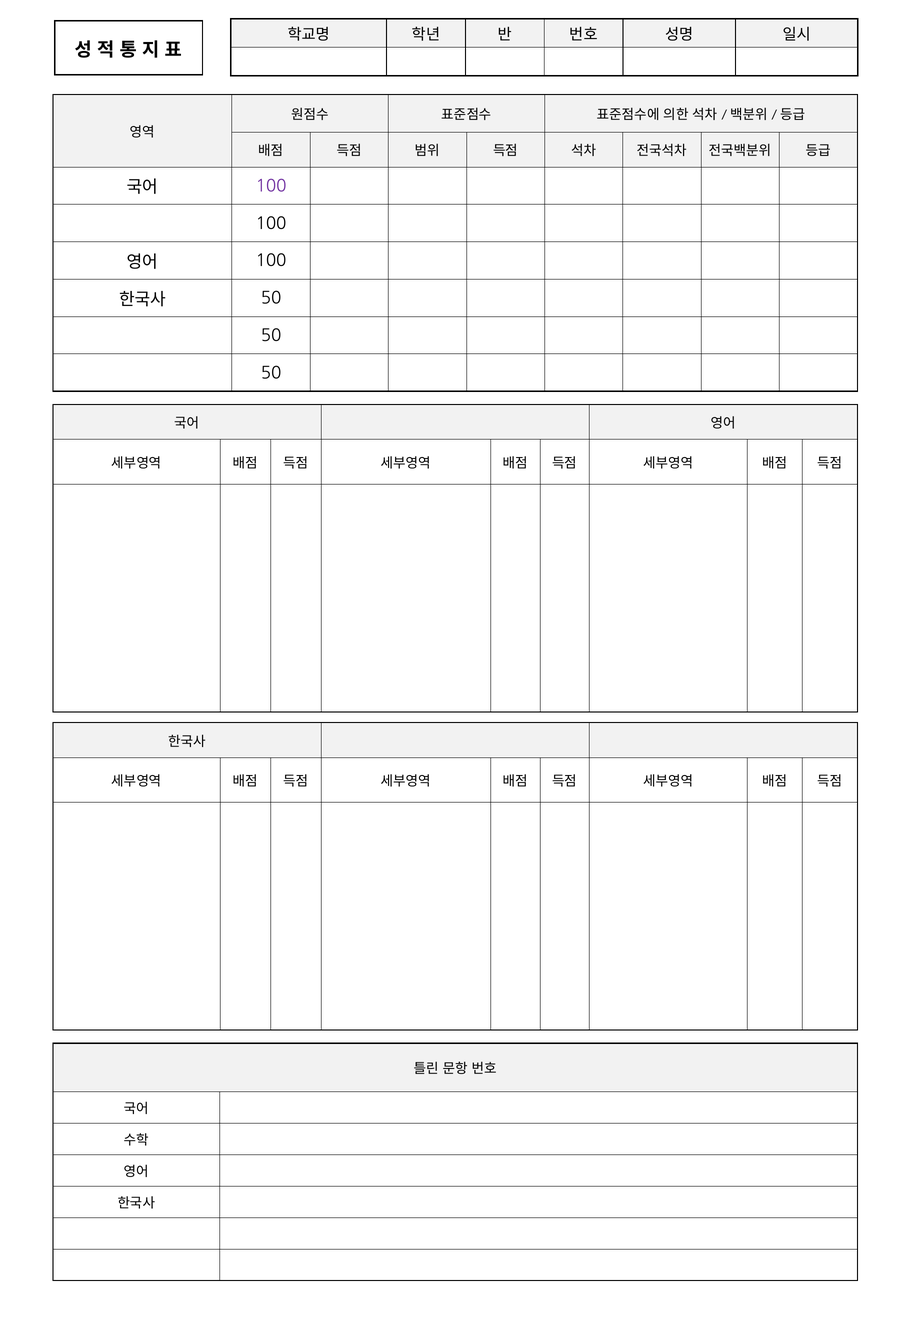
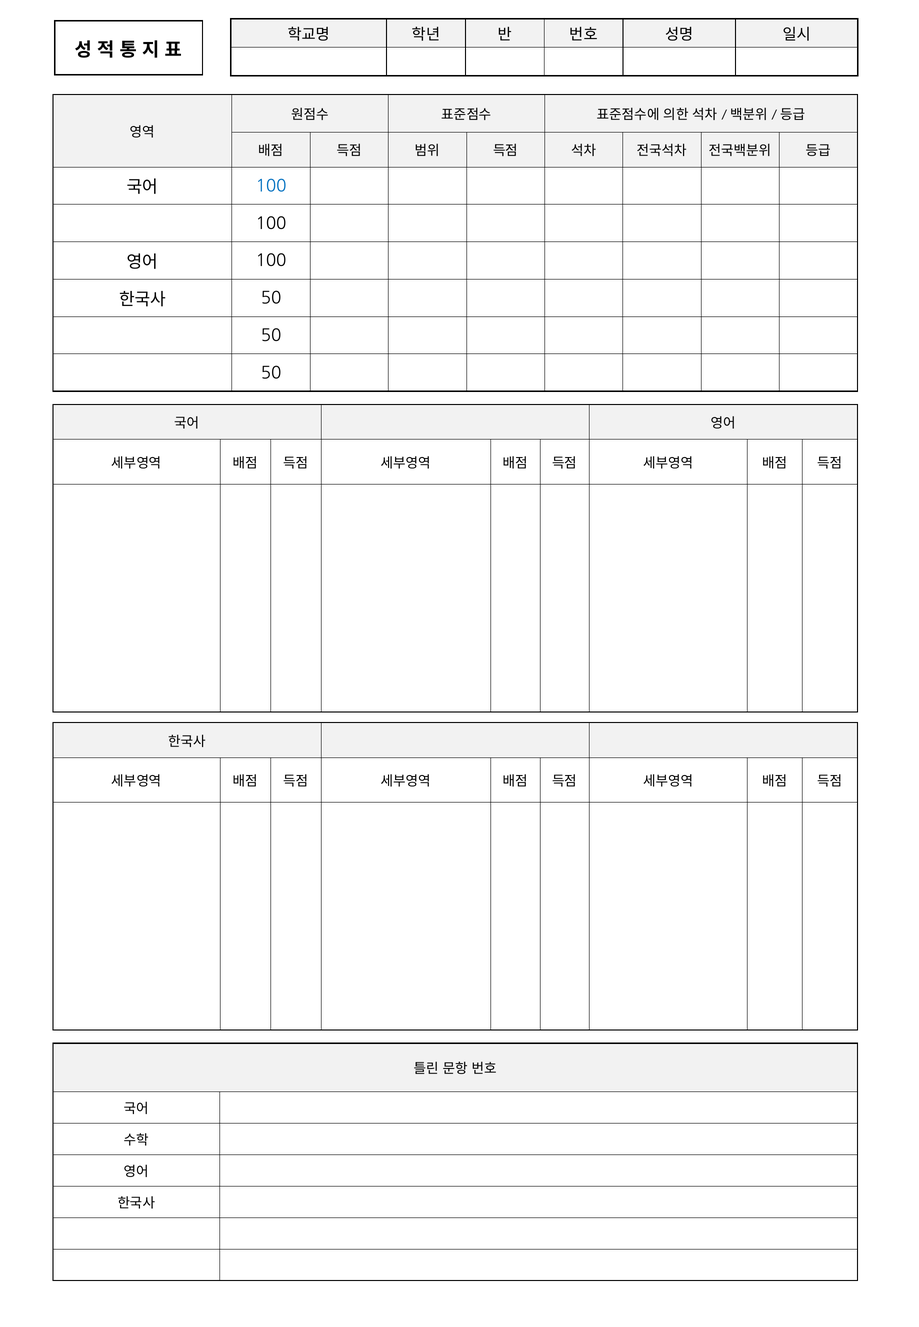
100 colour: purple -> blue (271, 186)
